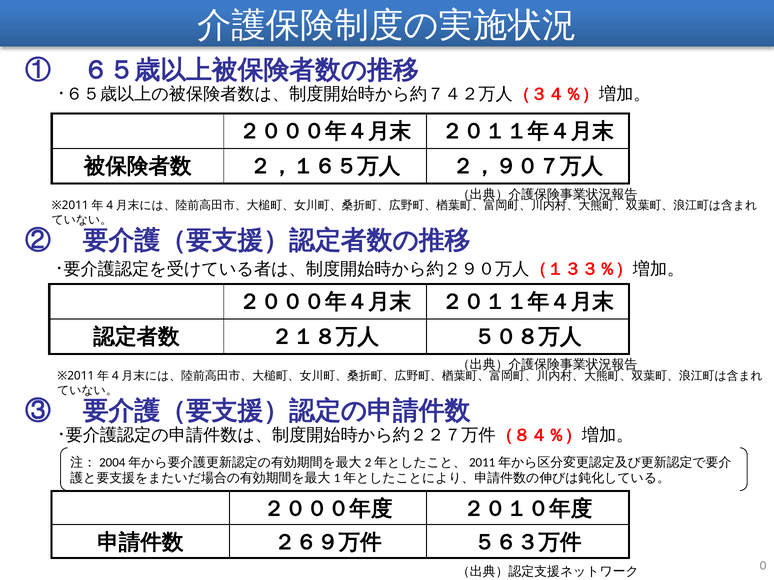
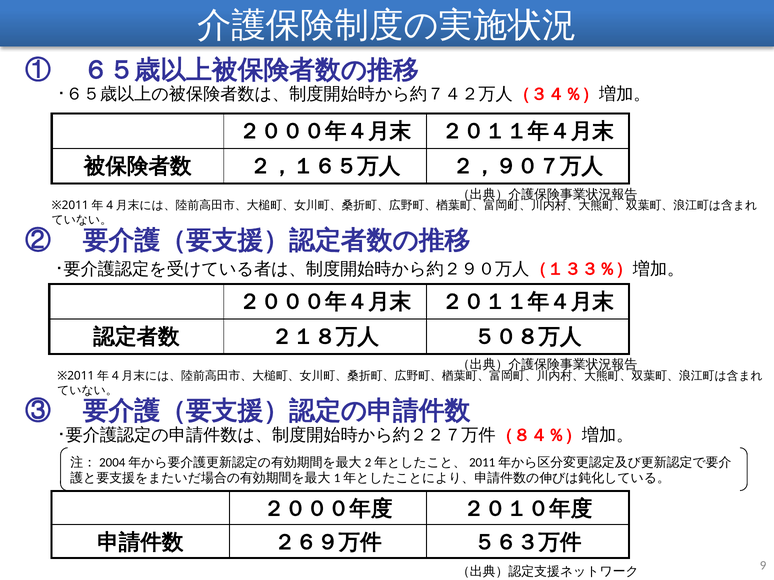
0: 0 -> 9 (763, 566)
